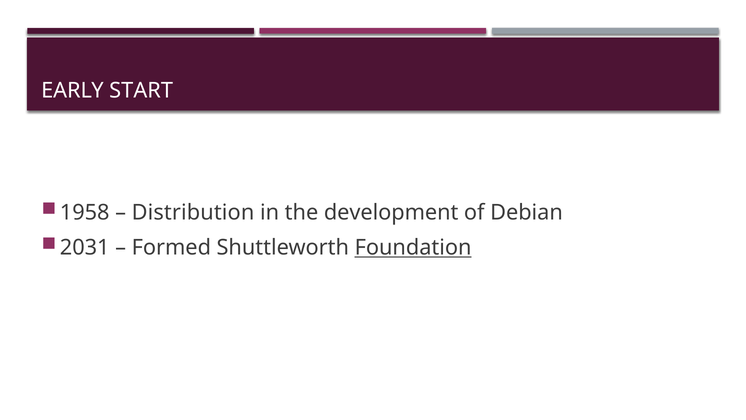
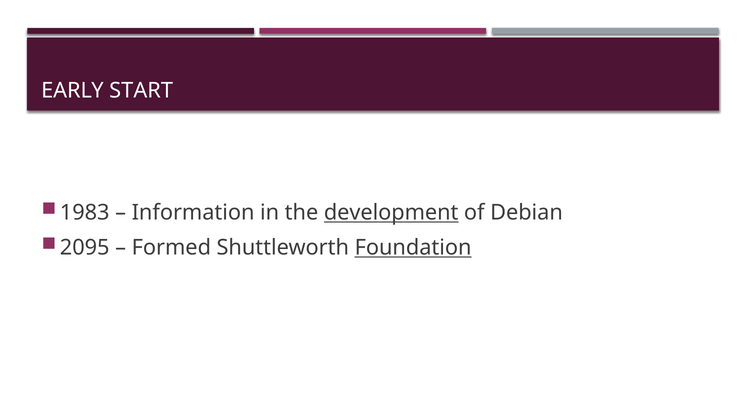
1958: 1958 -> 1983 (85, 212)
Distribution: Distribution -> Information (193, 212)
development underline: none -> present (391, 212)
2031: 2031 -> 2095 (85, 247)
